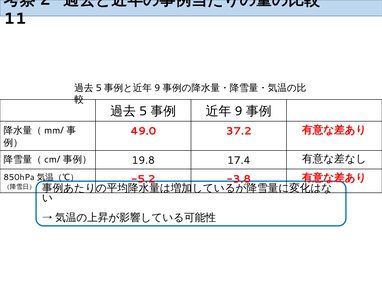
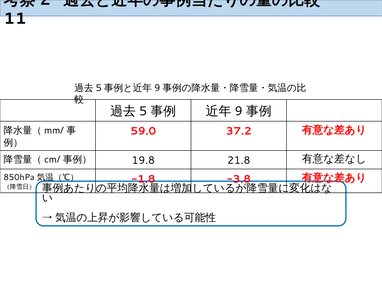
49.0: 49.0 -> 59.0 (143, 131)
17.4: 17.4 -> 21.8 (239, 160)
-5.2: -5.2 -> -1.8 (143, 179)
